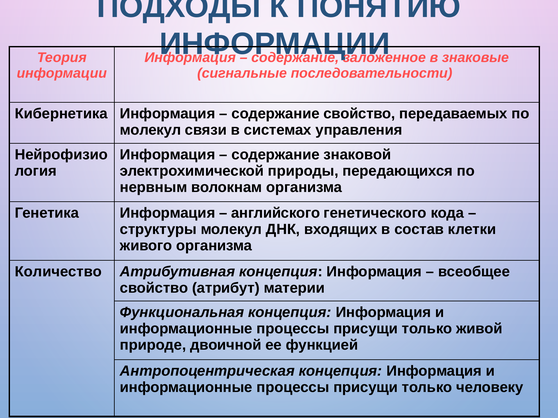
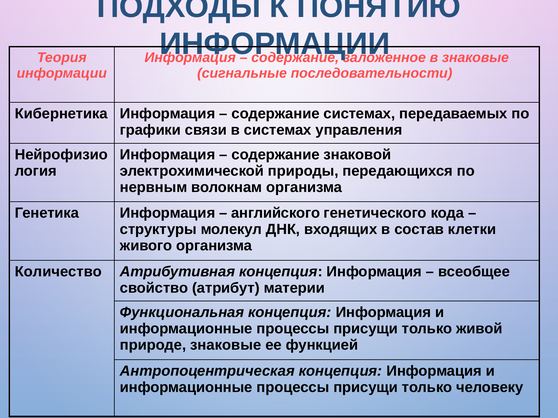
содержание свойство: свойство -> системах (359, 114)
молекул: молекул -> графики (150, 130)
природе двоичной: двоичной -> знаковые (226, 345)
